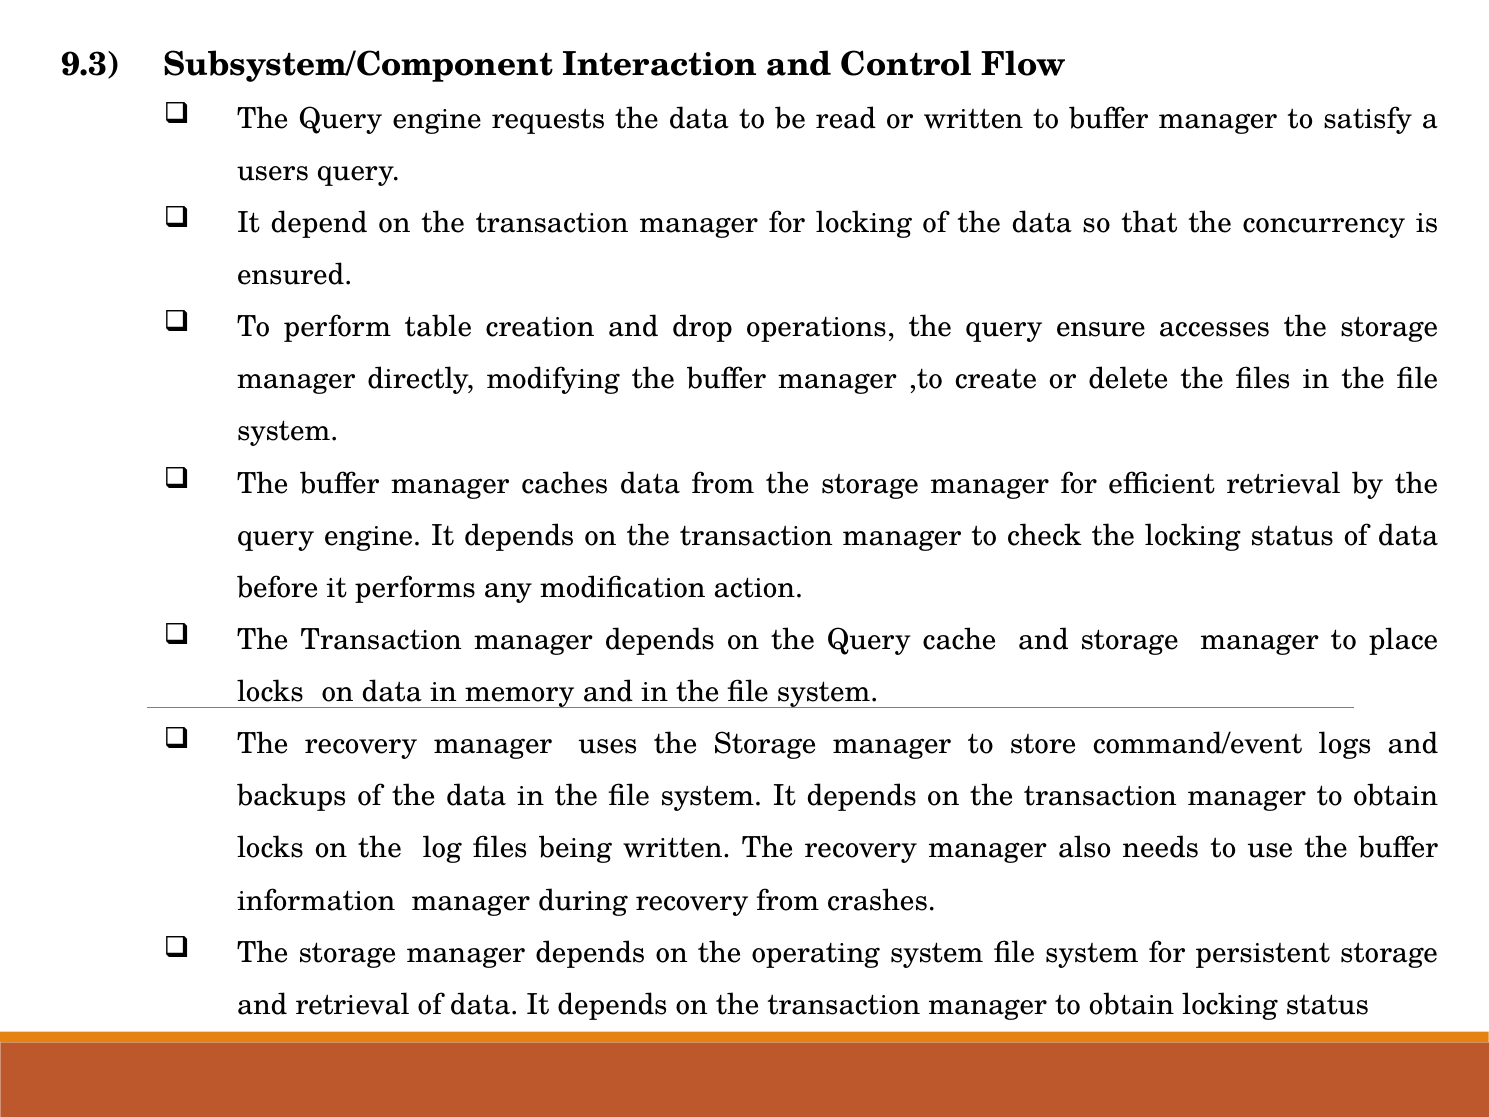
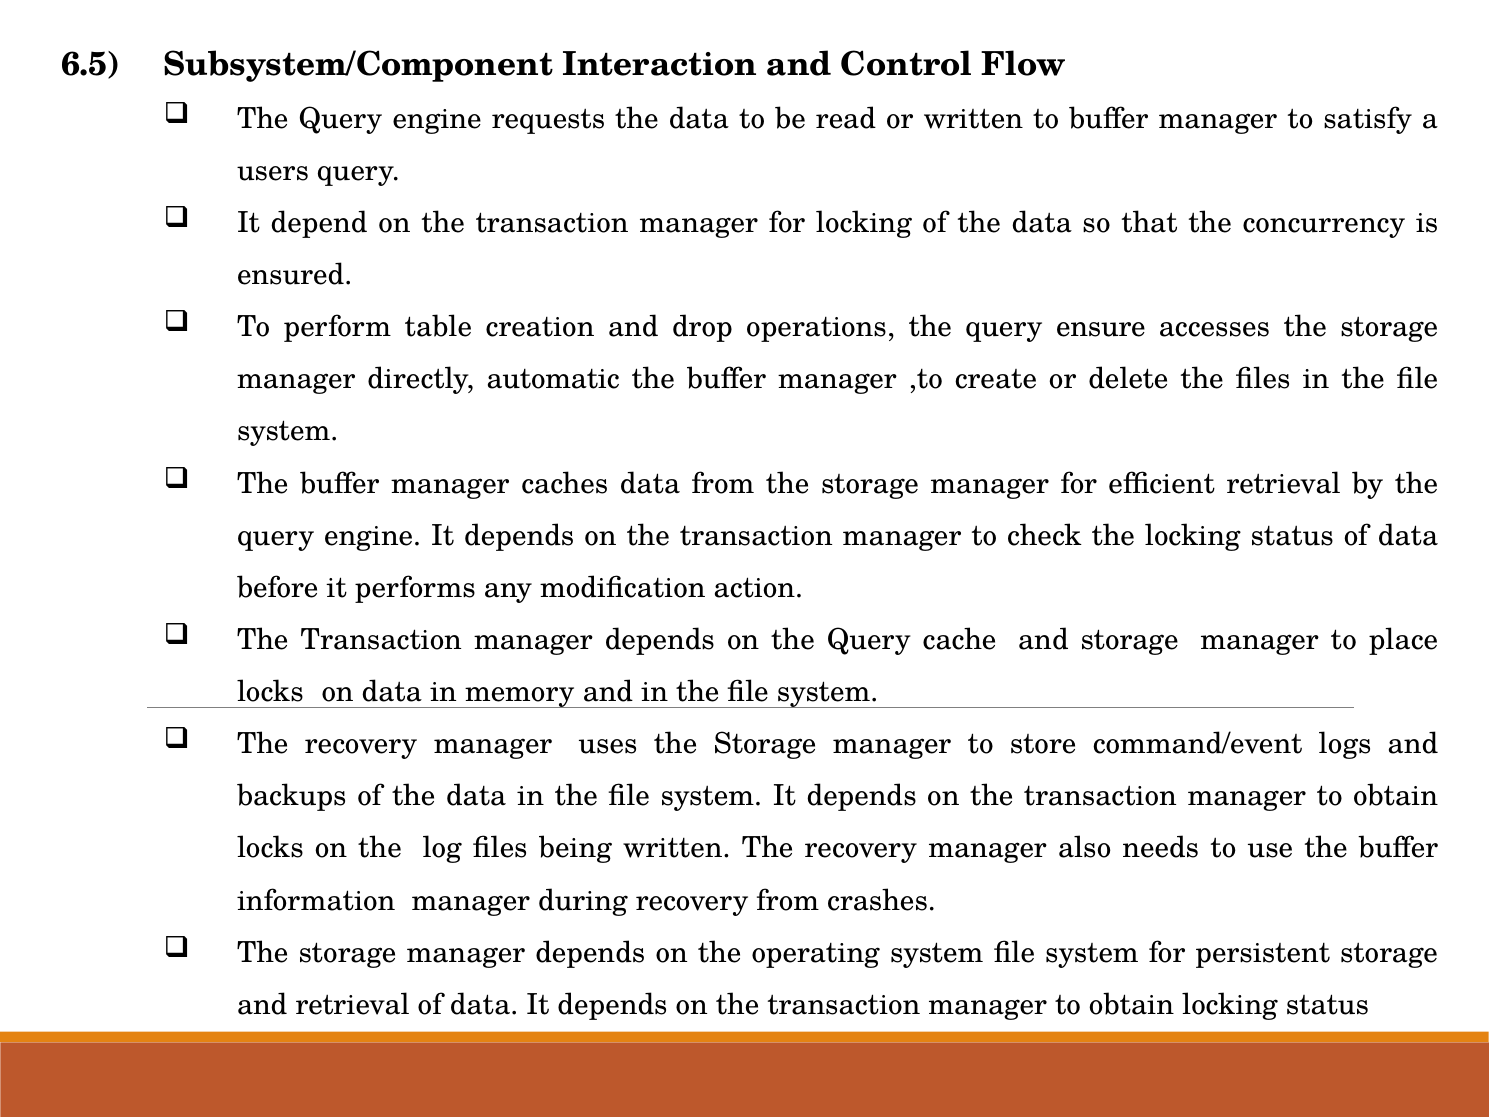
9.3: 9.3 -> 6.5 (91, 64)
modifying: modifying -> automatic (553, 379)
